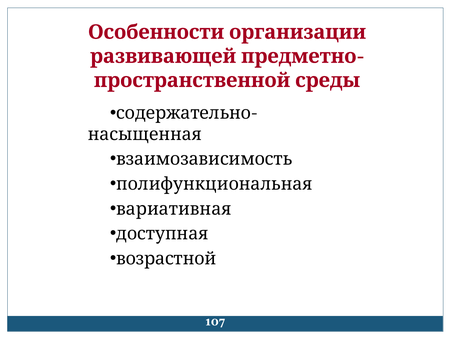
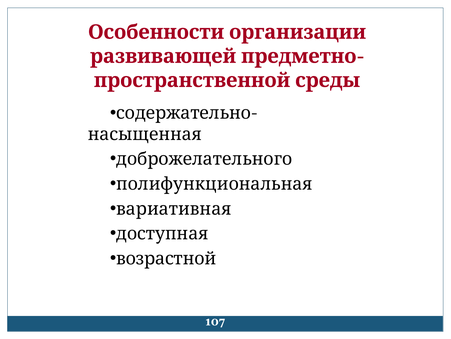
взаимозависимость: взаимозависимость -> доброжелательного (204, 159)
